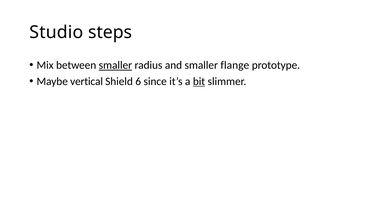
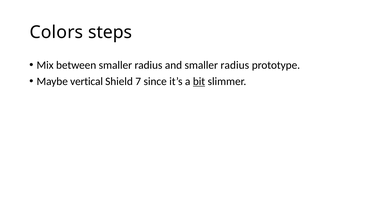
Studio: Studio -> Colors (56, 32)
smaller underline: present -> none (115, 65)
and smaller flange: flange -> radius (235, 65)
6: 6 -> 7 (138, 81)
